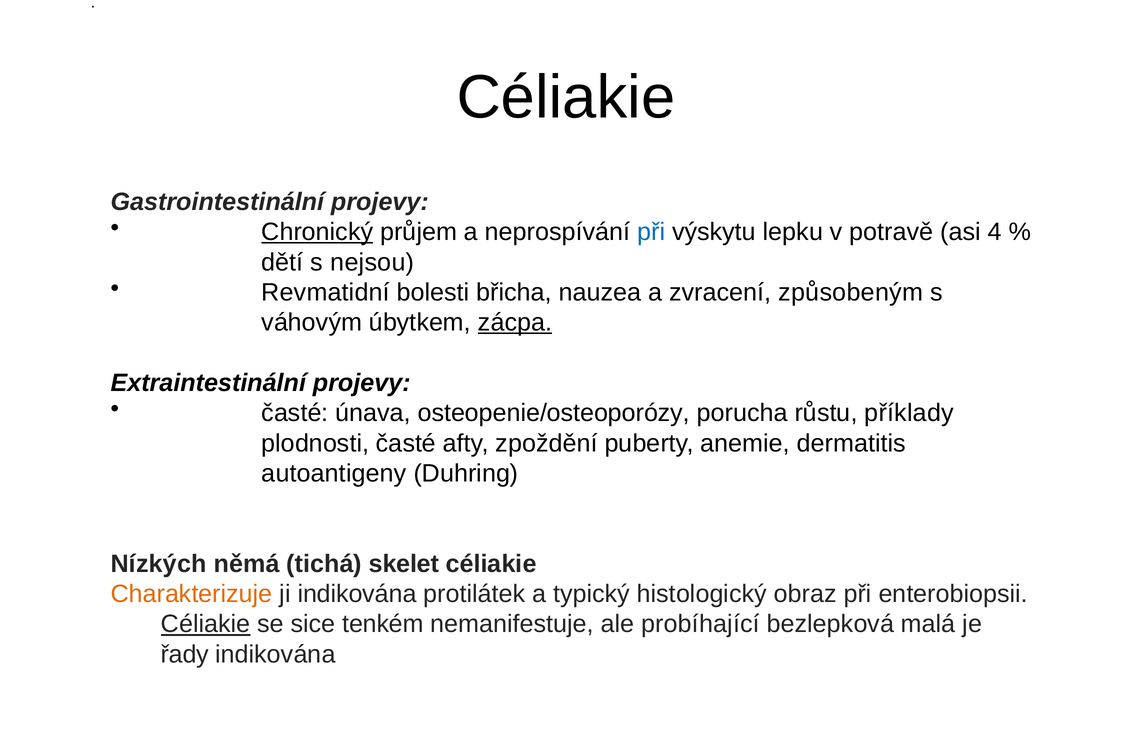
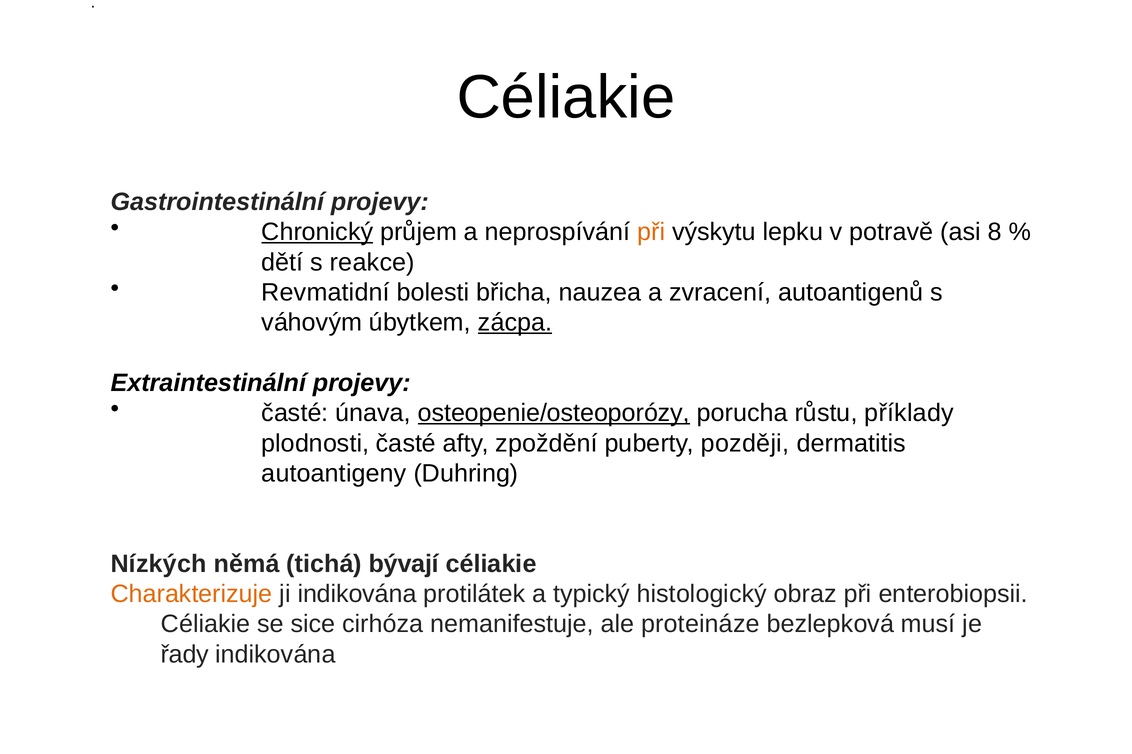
při colour: blue -> orange (651, 232)
4: 4 -> 8 (995, 232)
nejsou: nejsou -> reakce (372, 263)
způsobeným: způsobeným -> autoantigenů (851, 293)
osteopenie/osteoporózy underline: none -> present (554, 413)
anemie: anemie -> později (745, 444)
skelet: skelet -> bývají (404, 564)
Céliakie underline: present -> none (206, 625)
tenkém: tenkém -> cirhóza (383, 625)
probíhající: probíhající -> proteináze (700, 625)
malá: malá -> musí (928, 625)
